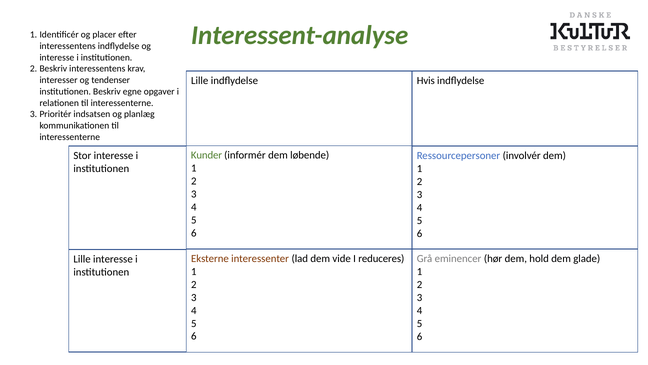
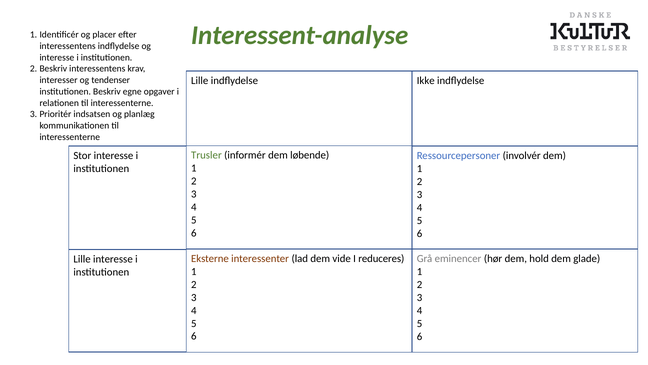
Hvis: Hvis -> Ikke (426, 80)
Kunder: Kunder -> Trusler (206, 155)
